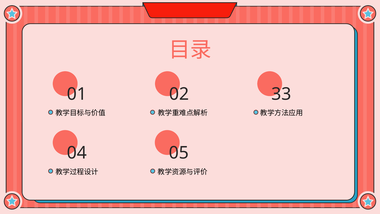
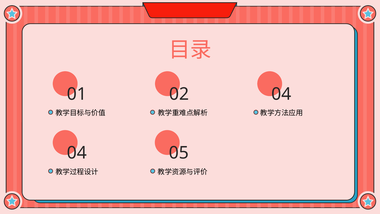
02 33: 33 -> 04 (281, 94)
